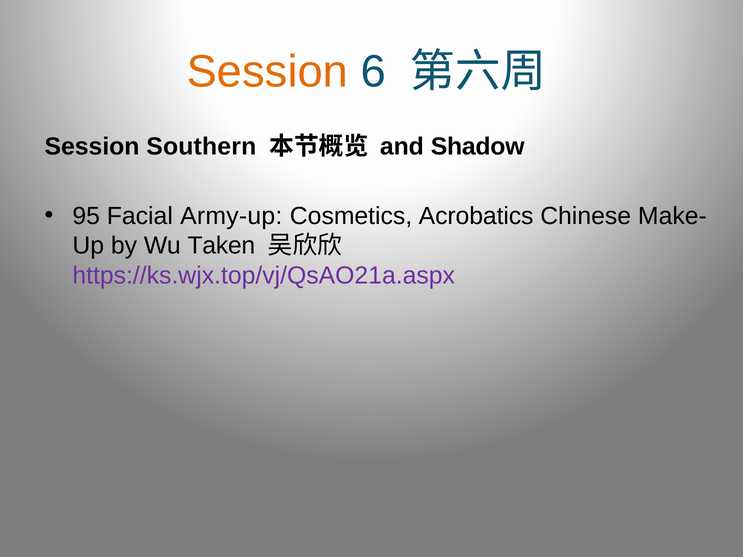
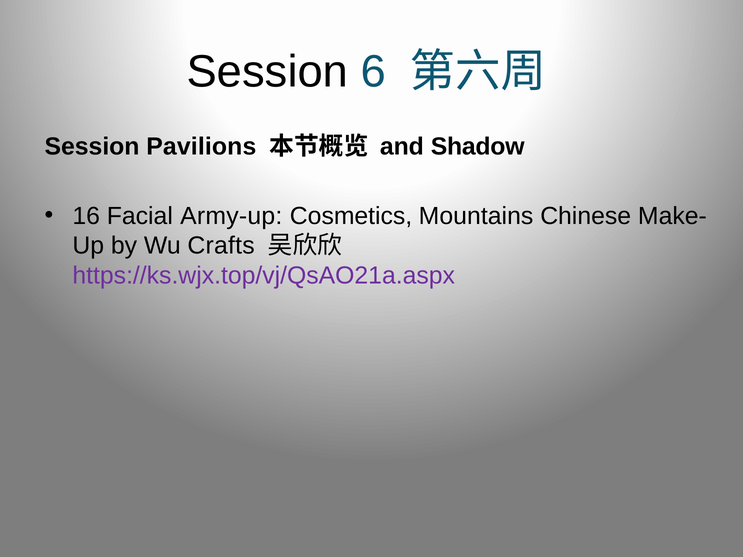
Session colour: orange -> black (267, 72)
Southern: Southern -> Pavilions (201, 147)
95: 95 -> 16 (86, 216)
Acrobatics: Acrobatics -> Mountains (476, 216)
Taken: Taken -> Crafts (221, 246)
